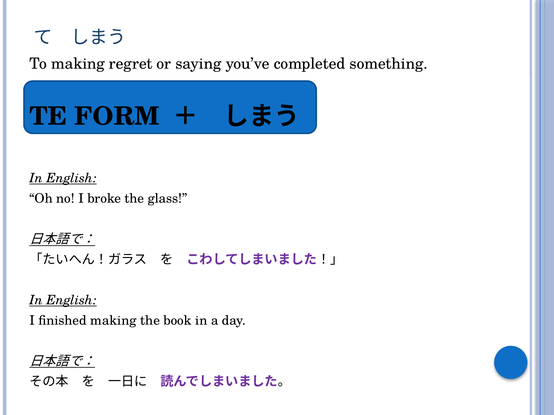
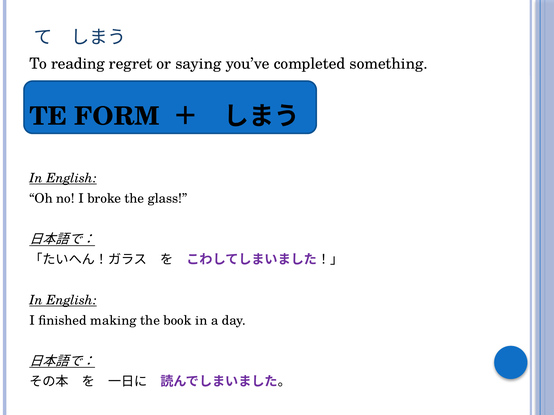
To making: making -> reading (78, 64)
